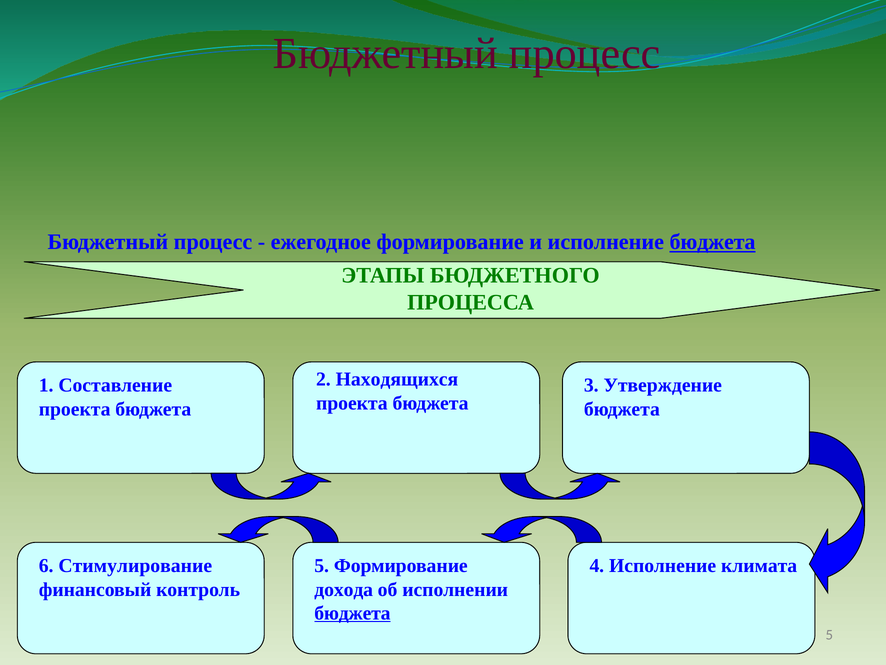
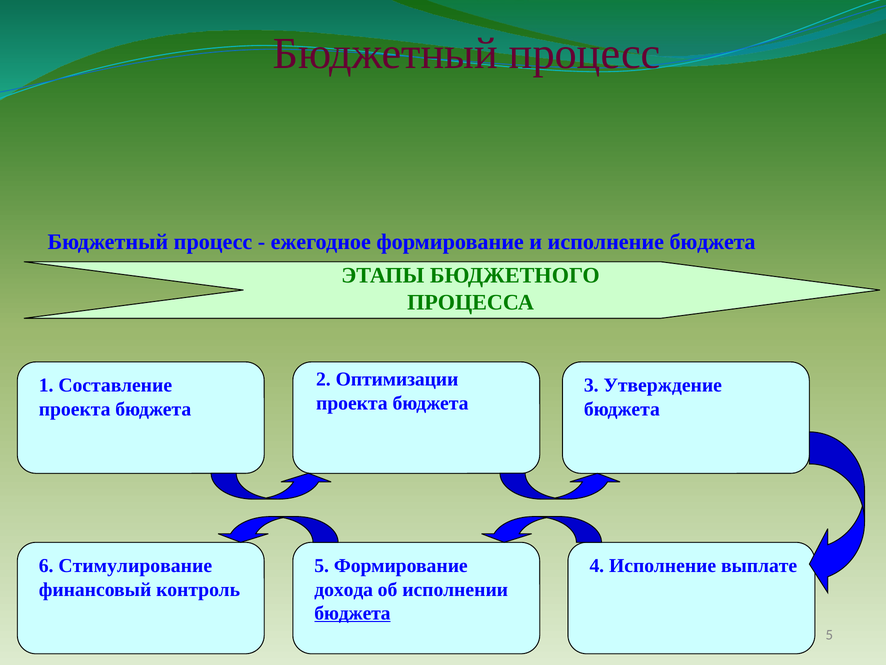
бюджета underline: present -> none (713, 242)
Находящихся: Находящихся -> Оптимизации (397, 379)
климата: климата -> выплате (759, 565)
